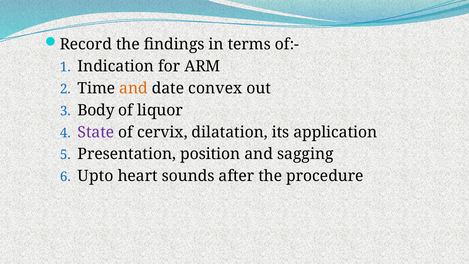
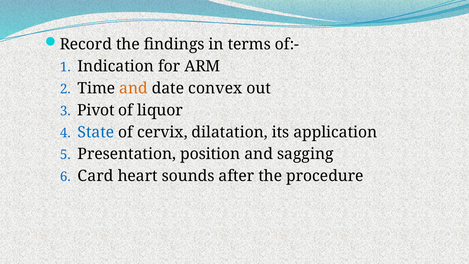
Body: Body -> Pivot (96, 110)
State colour: purple -> blue (96, 132)
Upto: Upto -> Card (96, 176)
